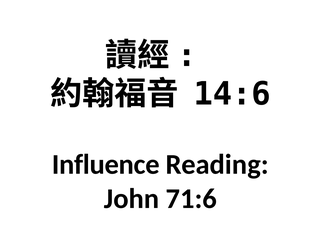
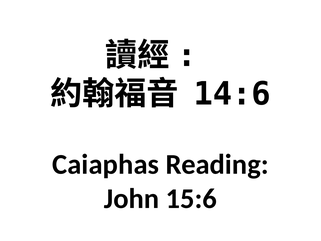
Influence: Influence -> Caiaphas (106, 164)
71:6: 71:6 -> 15:6 (191, 199)
